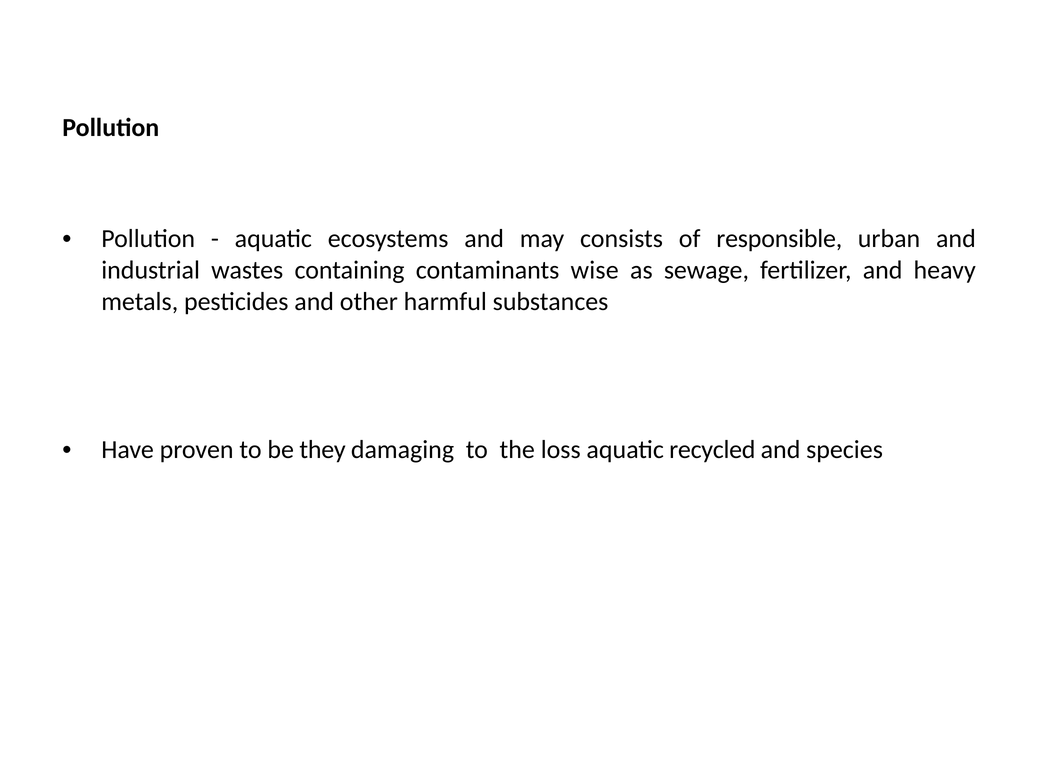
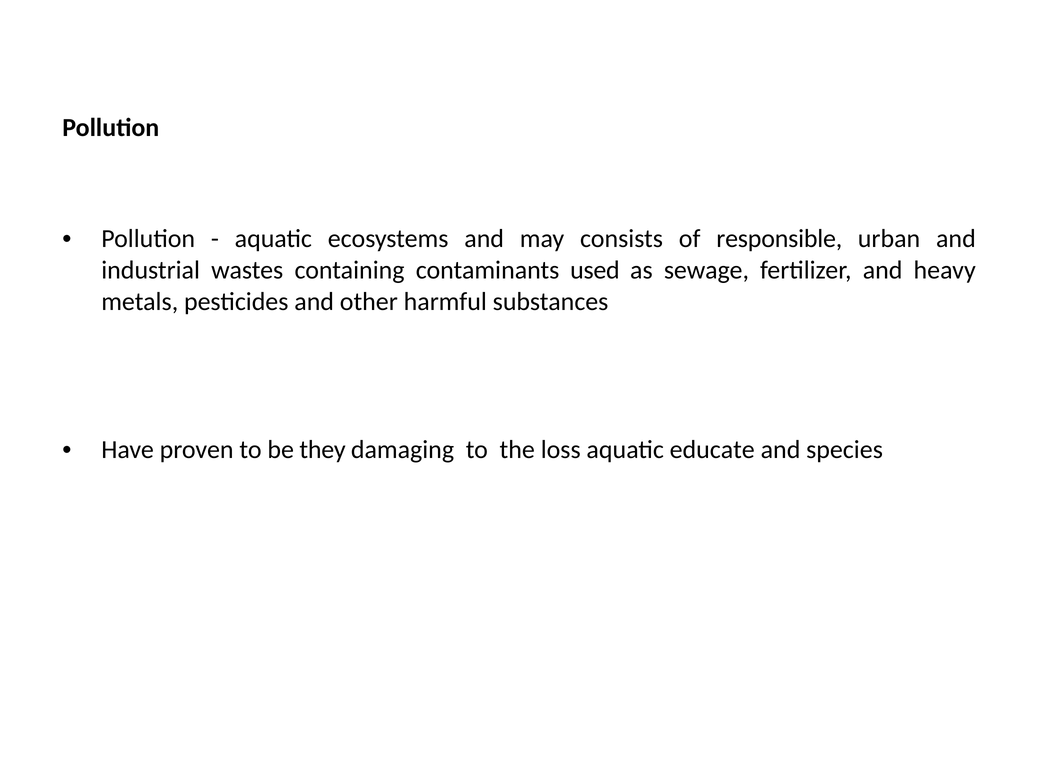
wise: wise -> used (595, 270)
recycled: recycled -> educate (712, 449)
